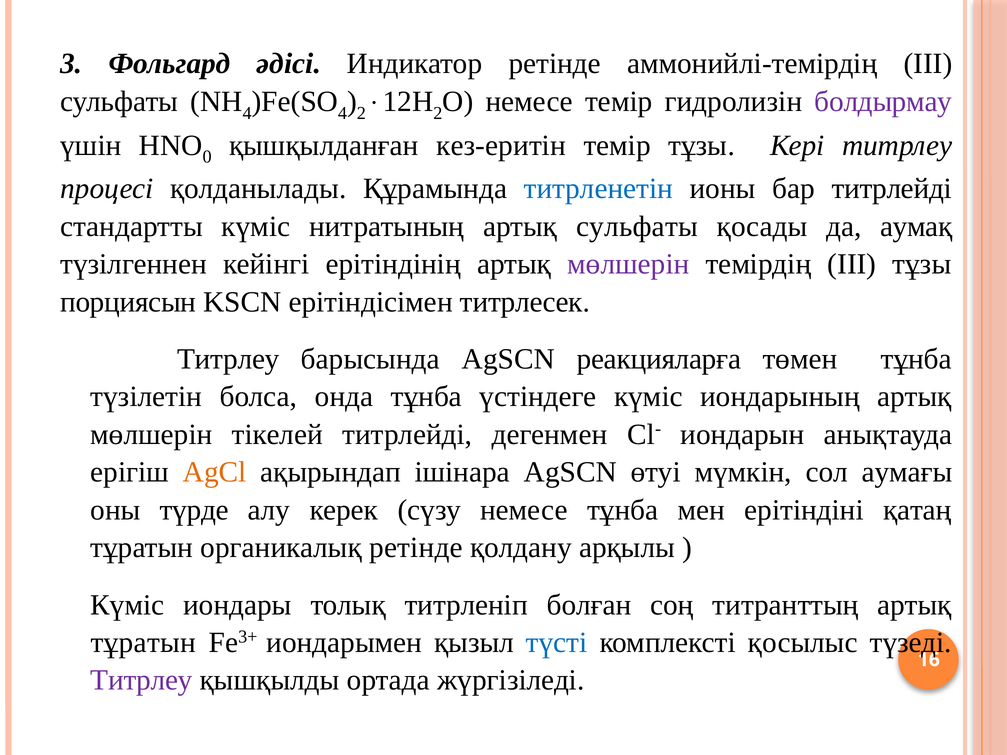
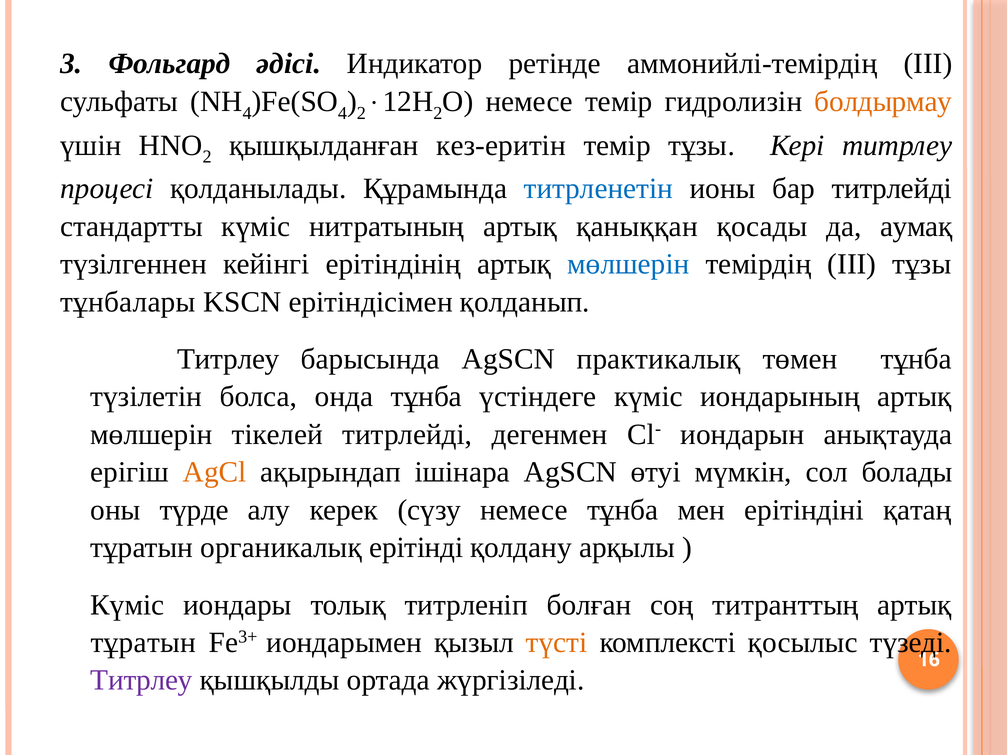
болдырмау colour: purple -> orange (883, 102)
0: 0 -> 2 (207, 157)
артық сульфаты: сульфаты -> қаныққан (637, 227)
мөлшерін colour: purple -> blue (628, 264)
порциясын: порциясын -> тұнбалары (128, 302)
титрлесек: титрлесек -> қолданып (525, 302)
реакцияларға: реакцияларға -> практикалық (659, 359)
аумағы: аумағы -> болады (907, 472)
органикалық ретінде: ретінде -> ерітінді (416, 548)
түсті colour: blue -> orange (557, 643)
